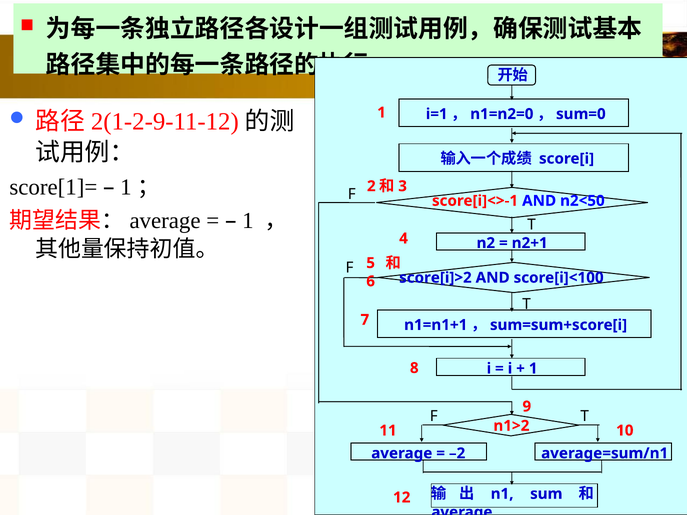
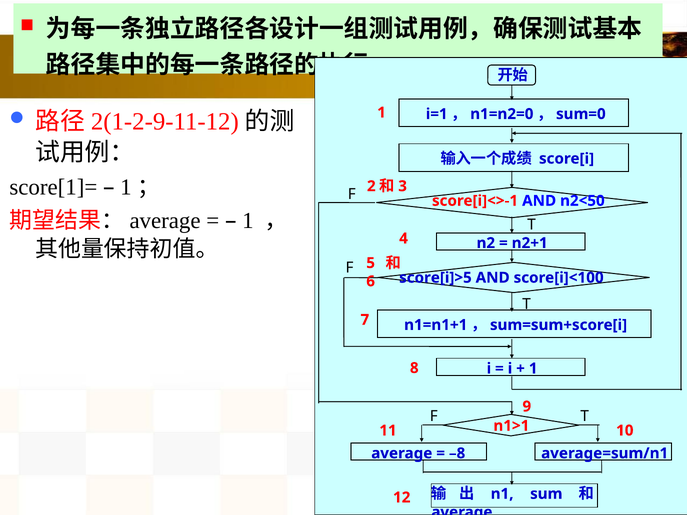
score[i]>2: score[i]>2 -> score[i]>5 (435, 278)
n1>2: n1>2 -> n1>1 (511, 426)
–2: –2 -> –8 (457, 454)
